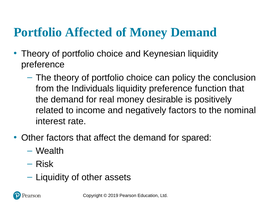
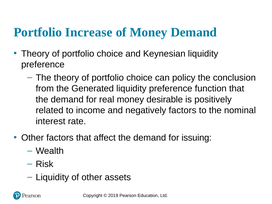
Affected: Affected -> Increase (89, 32)
Individuals: Individuals -> Generated (93, 89)
spared: spared -> issuing (197, 138)
